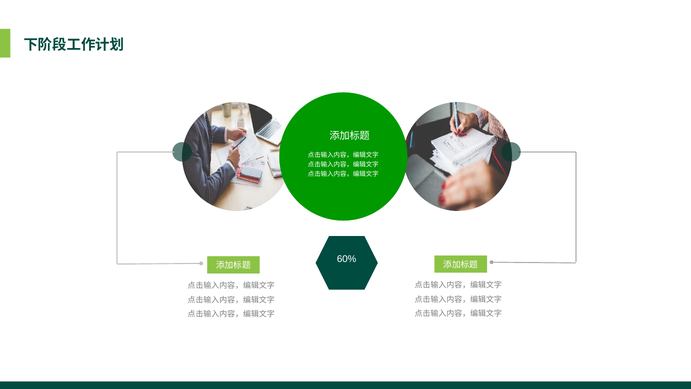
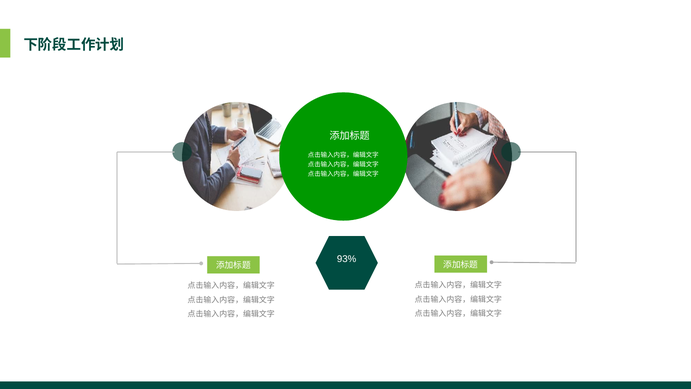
60%: 60% -> 93% (347, 259)
